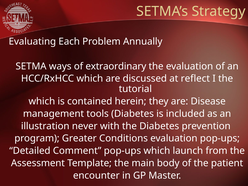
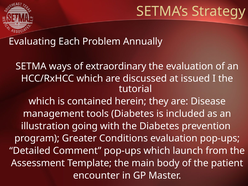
reflect: reflect -> issued (195, 79)
never: never -> going (85, 126)
